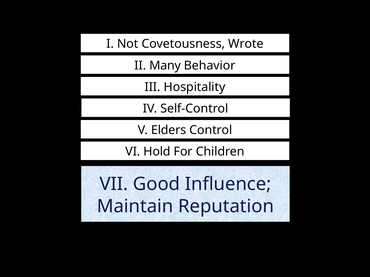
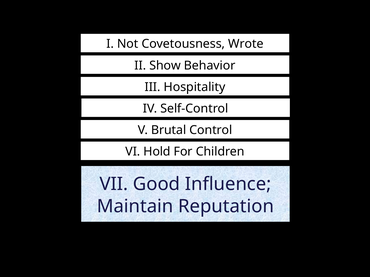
Many: Many -> Show (165, 66)
Elders: Elders -> Brutal (169, 130)
